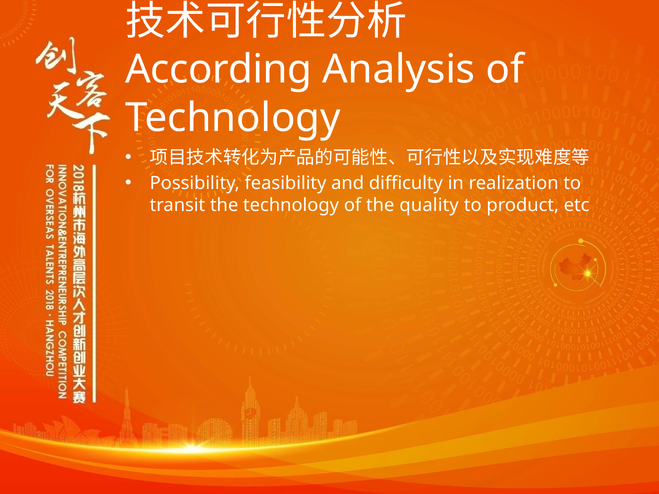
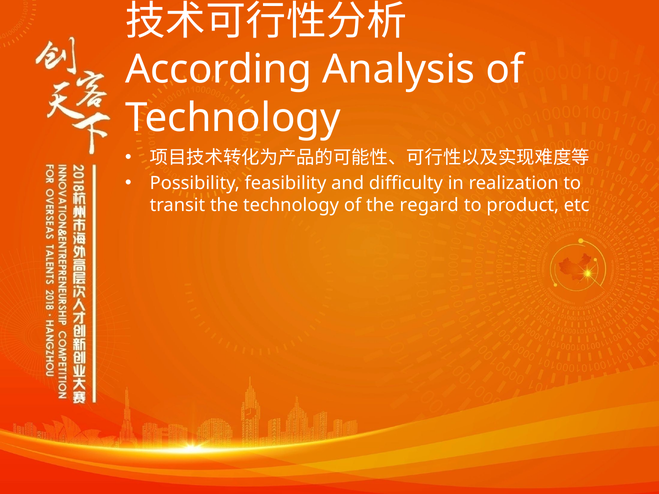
quality: quality -> regard (429, 206)
